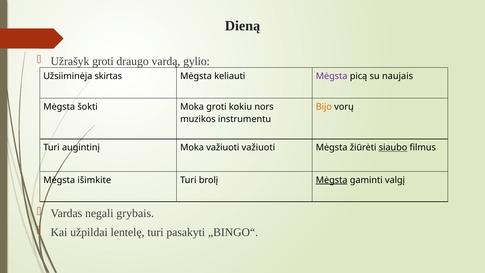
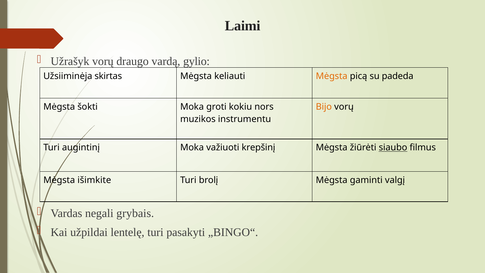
Dieną: Dieną -> Laimi (243, 26)
Užrašyk groti: groti -> vorų (103, 61)
Mėgsta colour: purple -> orange (332, 76)
naujais: naujais -> padeda (398, 76)
važiuoti važiuoti: važiuoti -> krepšinį (258, 147)
Mėgsta underline: present -> none (332, 180)
